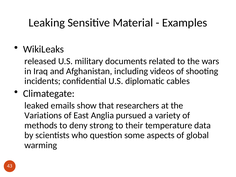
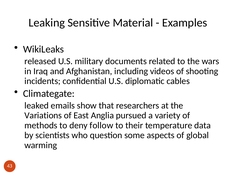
strong: strong -> follow (101, 125)
